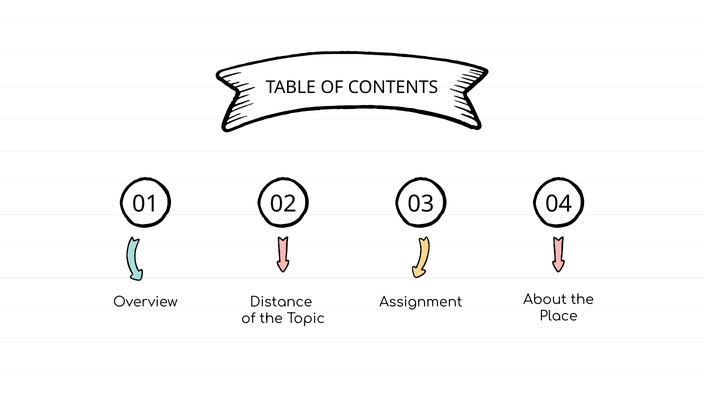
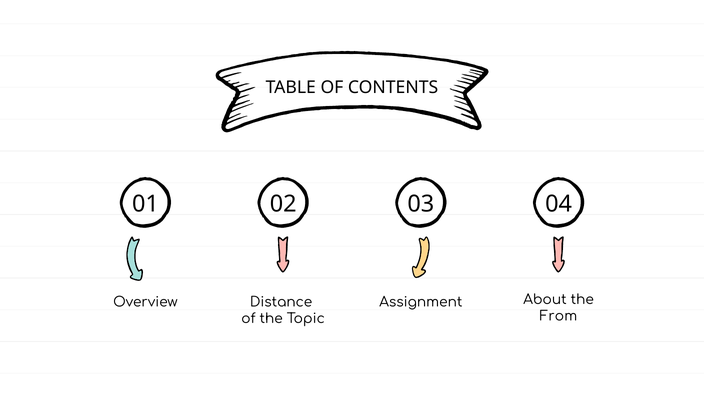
Place: Place -> From (558, 316)
